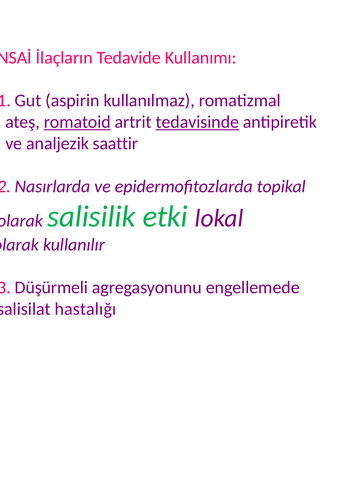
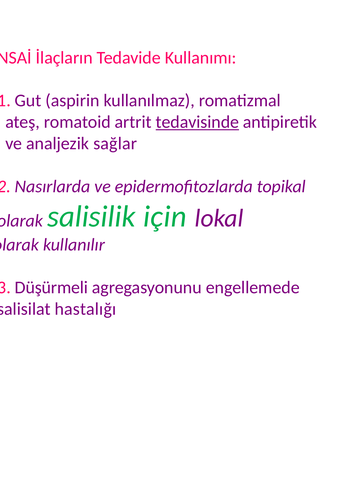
romatoid underline: present -> none (77, 122)
saattir: saattir -> sağlar (115, 144)
etki: etki -> için (165, 217)
